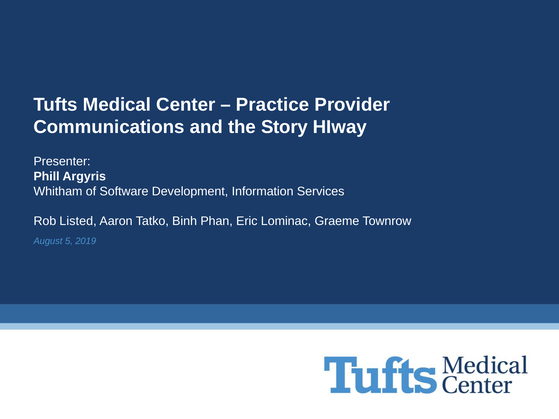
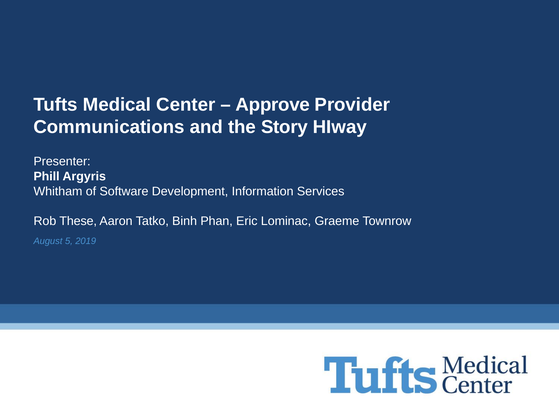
Practice: Practice -> Approve (273, 105)
Listed: Listed -> These (78, 221)
